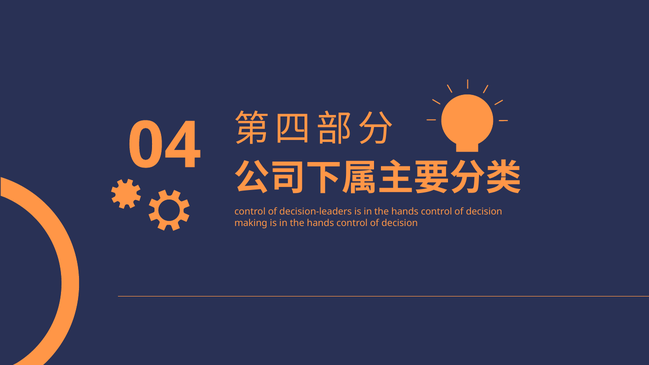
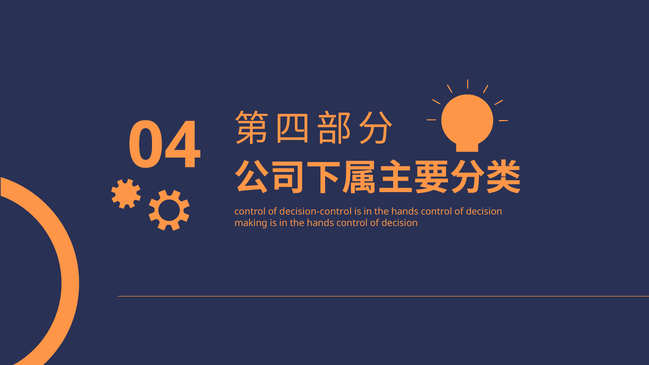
decision-leaders: decision-leaders -> decision-control (316, 212)
